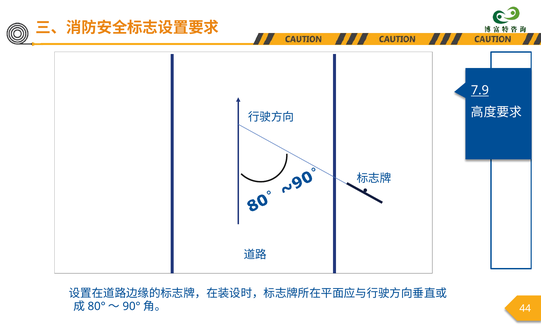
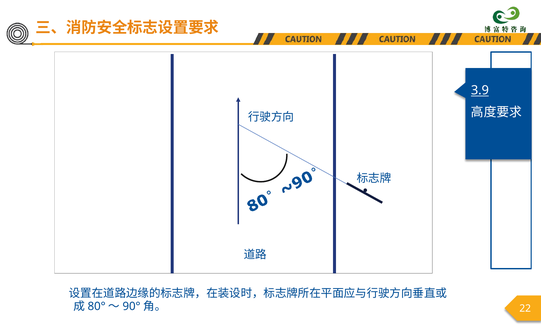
7.9: 7.9 -> 3.9 (480, 90)
44: 44 -> 22 (525, 308)
